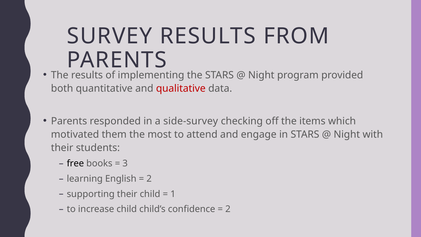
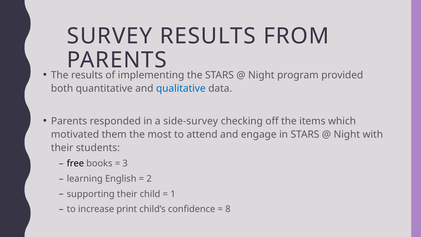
qualitative colour: red -> blue (181, 88)
increase child: child -> print (127, 209)
2: 2 -> 8 (228, 209)
